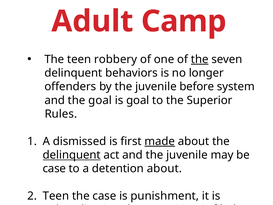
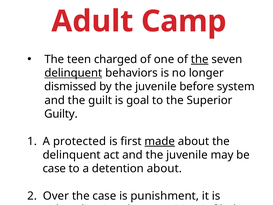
robbery: robbery -> charged (116, 59)
delinquent underline: none -> present (73, 73)
offenders: offenders -> dismissed (70, 87)
the goal: goal -> guilt (100, 100)
Rules: Rules -> Guilty (61, 114)
A dismissed: dismissed -> protected (80, 141)
delinquent underline: present -> none (72, 155)
Teen: Teen -> Over (56, 196)
